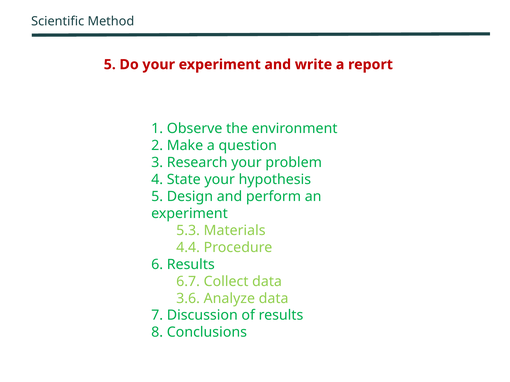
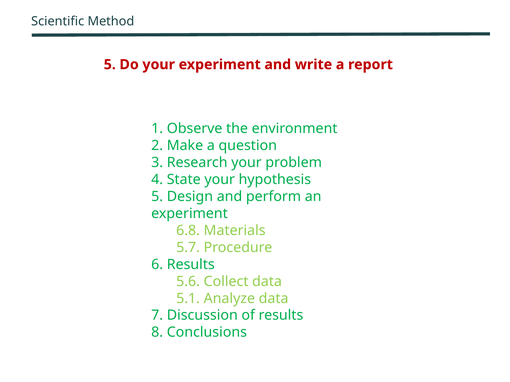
5.3: 5.3 -> 6.8 (188, 231)
4.4: 4.4 -> 5.7 (188, 248)
6.7: 6.7 -> 5.6 (188, 282)
3.6: 3.6 -> 5.1 (188, 299)
